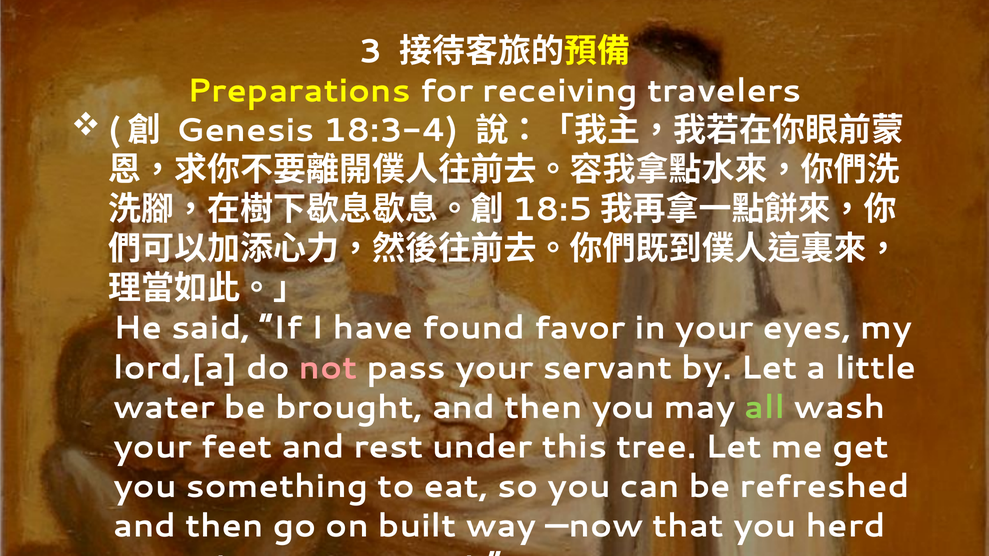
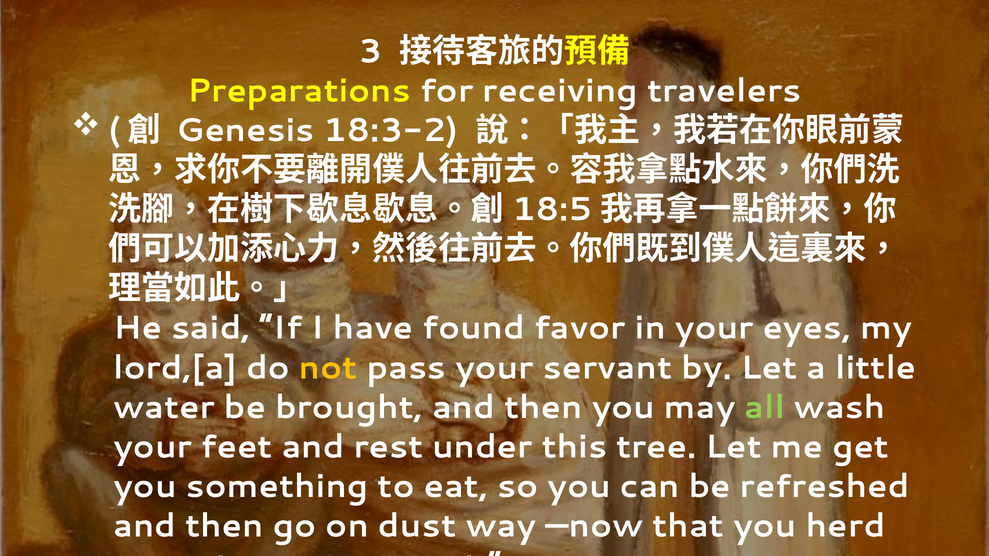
18:3-4: 18:3-4 -> 18:3-2 (391, 130)
not colour: pink -> yellow (328, 368)
built: built -> dust (417, 526)
